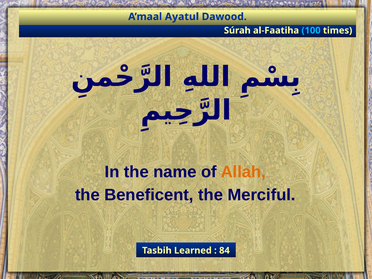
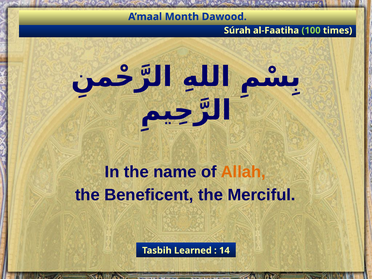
Ayatul: Ayatul -> Month (182, 17)
100 colour: light blue -> light green (311, 30)
84: 84 -> 14 (224, 250)
